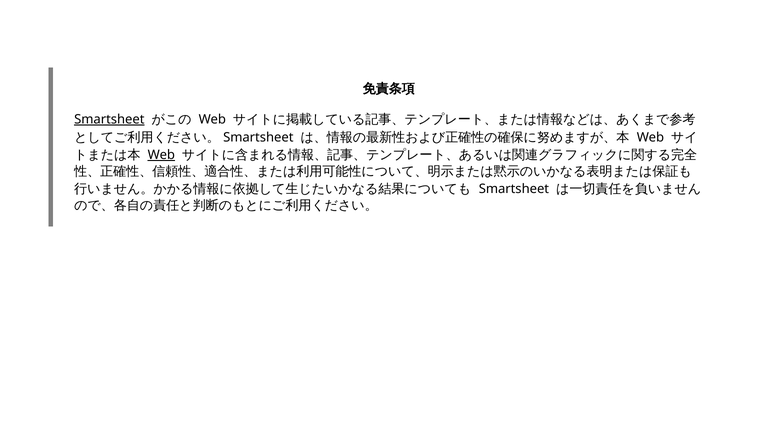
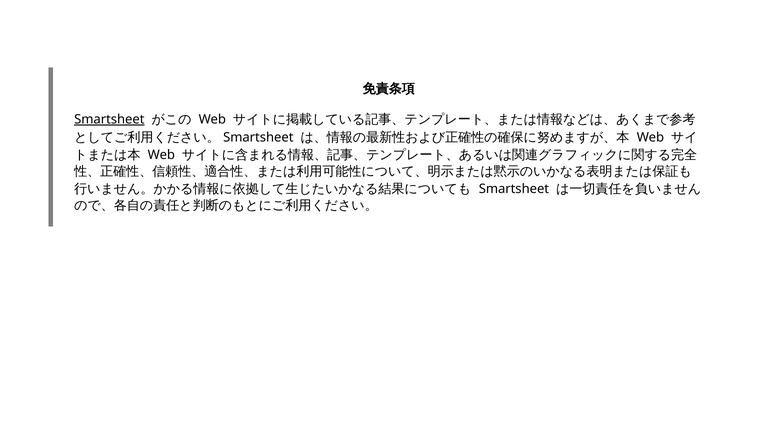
Web underline: present -> none (161, 155)
